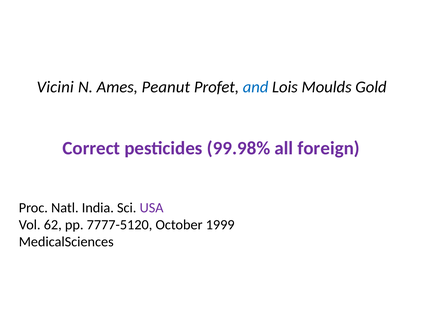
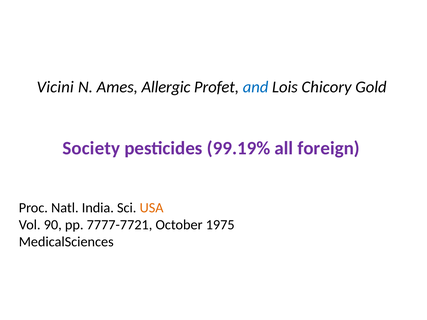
Peanut: Peanut -> Allergic (166, 87)
Moulds: Moulds -> Chicory (327, 87)
Correct: Correct -> Society (91, 149)
99.98%: 99.98% -> 99.19% (239, 149)
USA colour: purple -> orange (152, 208)
62: 62 -> 90 (53, 225)
7777-5120: 7777-5120 -> 7777-7721 (119, 225)
1999: 1999 -> 1975 (220, 225)
